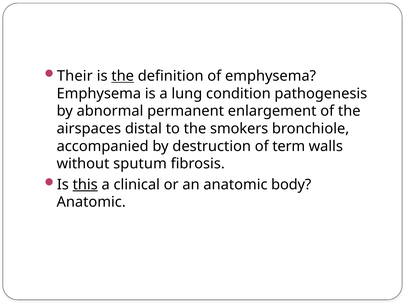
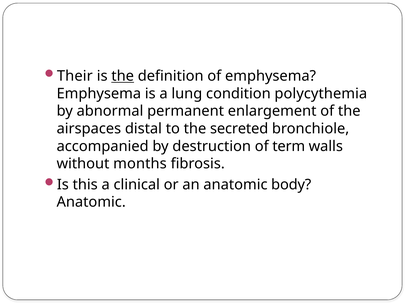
pathogenesis: pathogenesis -> polycythemia (321, 93)
smokers: smokers -> secreted (239, 129)
sputum: sputum -> months (140, 164)
this underline: present -> none (85, 184)
